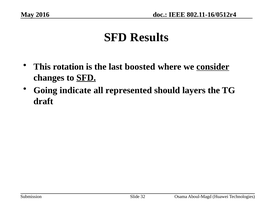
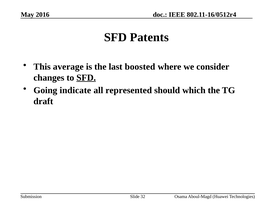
Results: Results -> Patents (149, 37)
rotation: rotation -> average (68, 67)
consider underline: present -> none (213, 67)
layers: layers -> which (194, 90)
